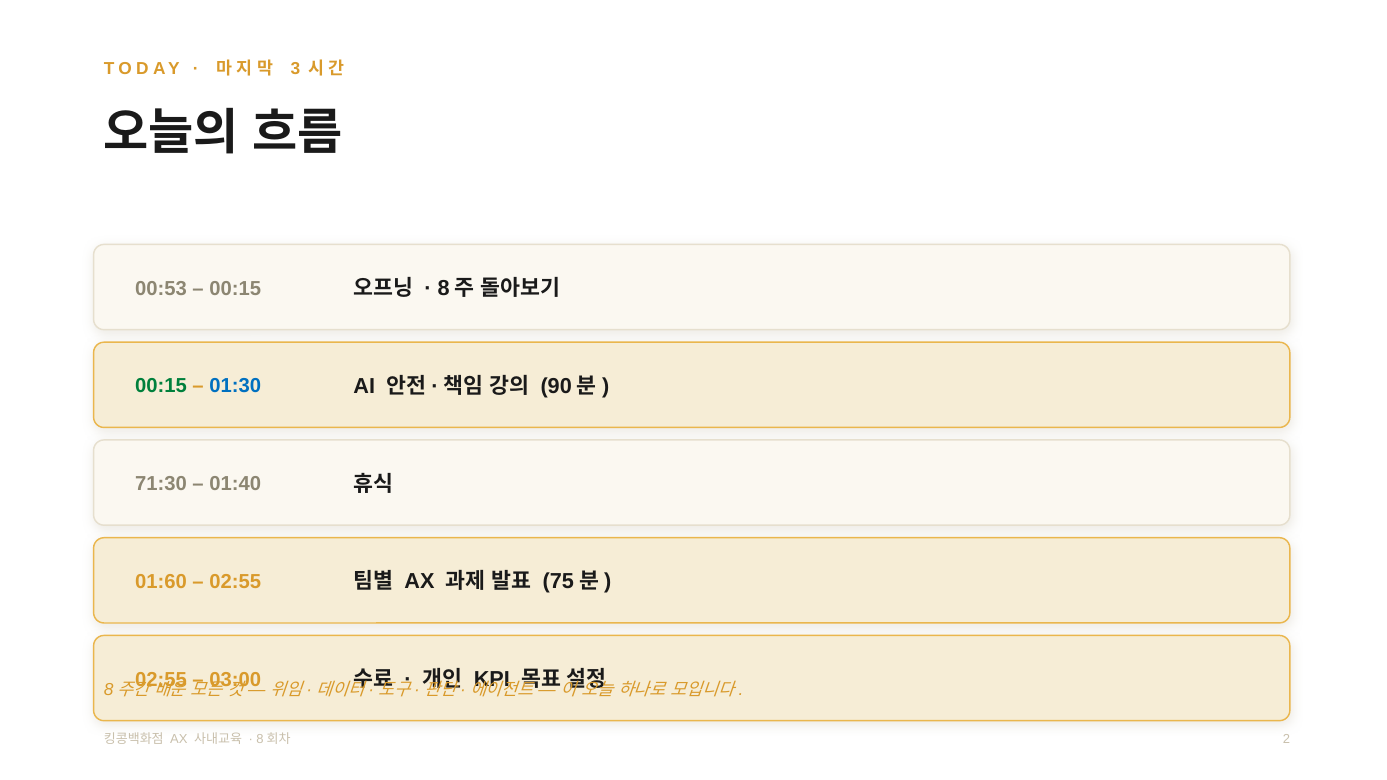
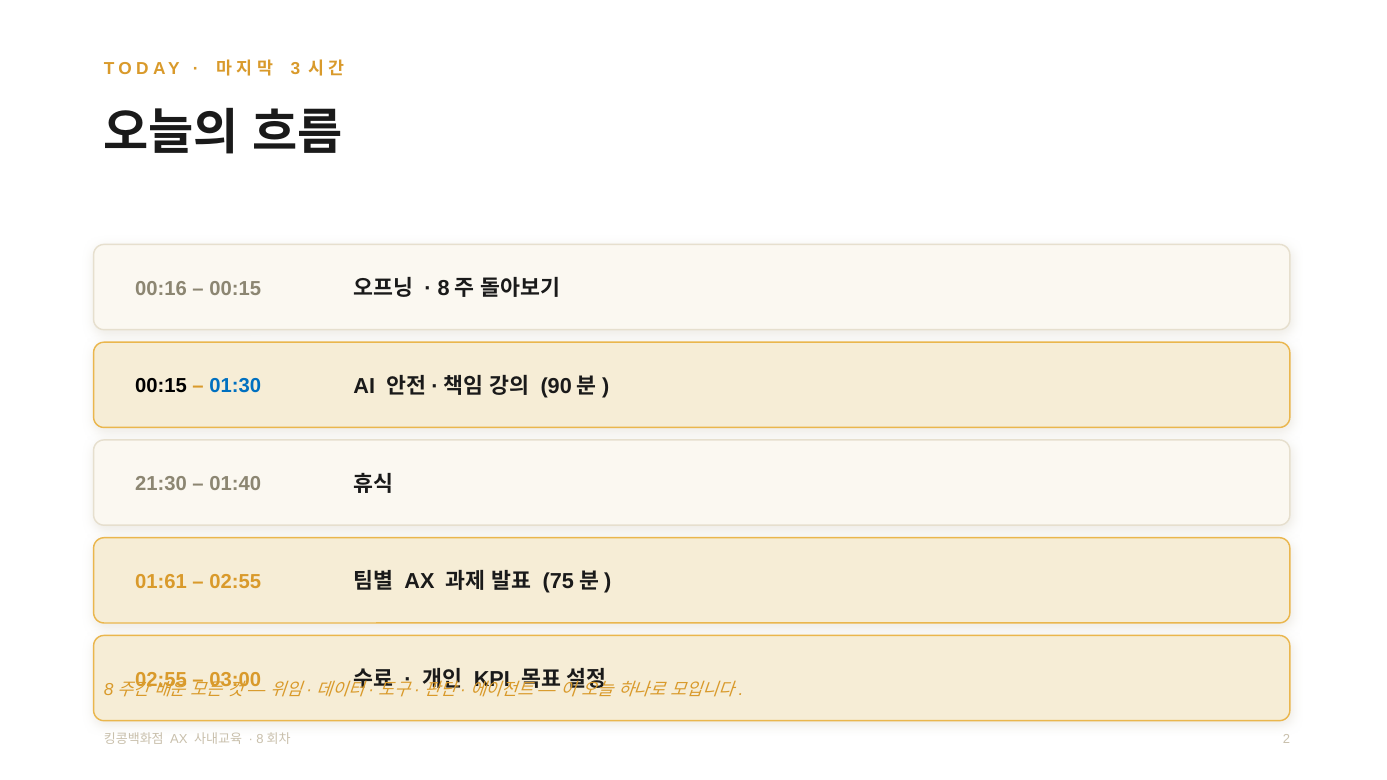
00:53: 00:53 -> 00:16 (161, 288)
00:15 colour: green -> black (161, 386)
71:30: 71:30 -> 21:30 (161, 484)
01:60: 01:60 -> 01:61 (161, 582)
